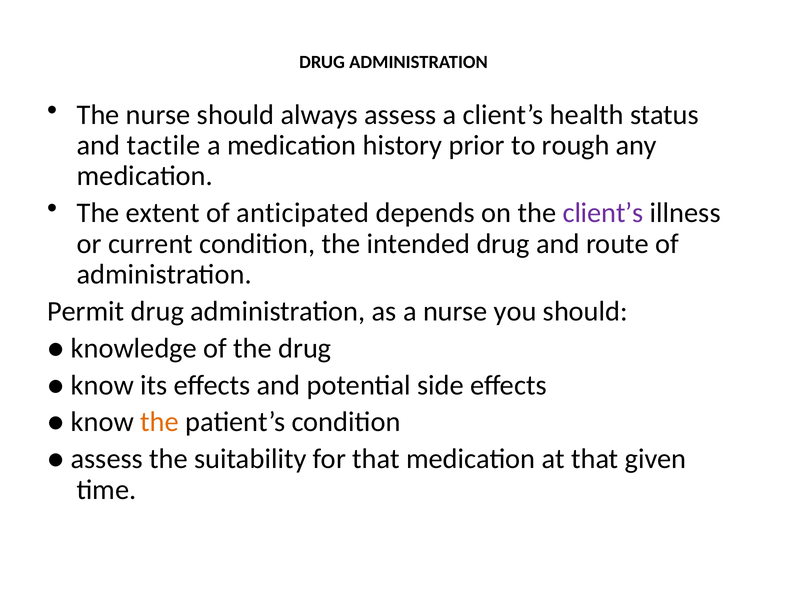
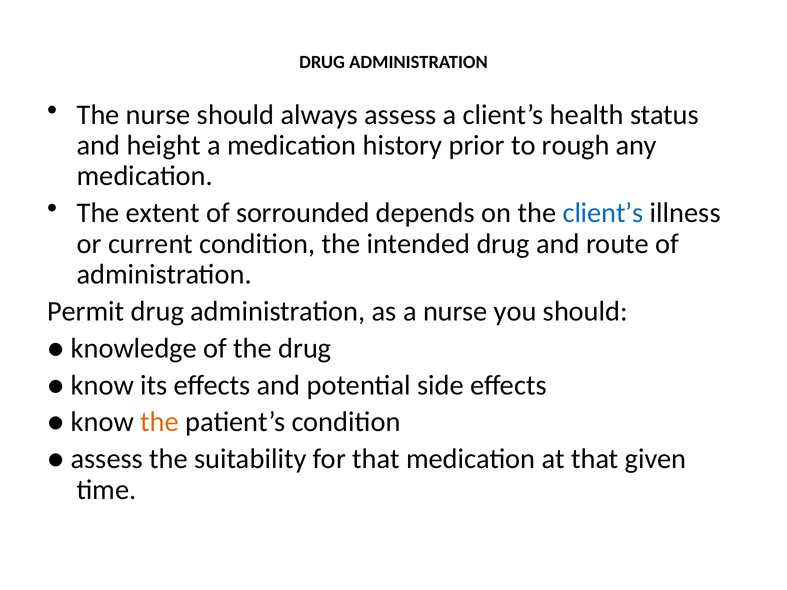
tactile: tactile -> height (164, 145)
anticipated: anticipated -> sorrounded (303, 213)
client’s colour: purple -> blue (603, 213)
